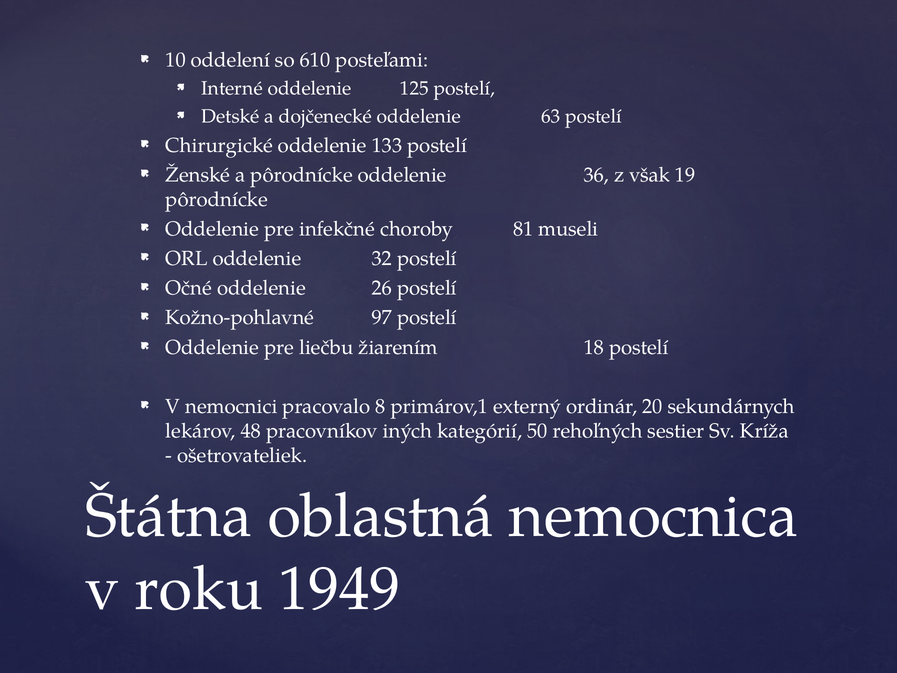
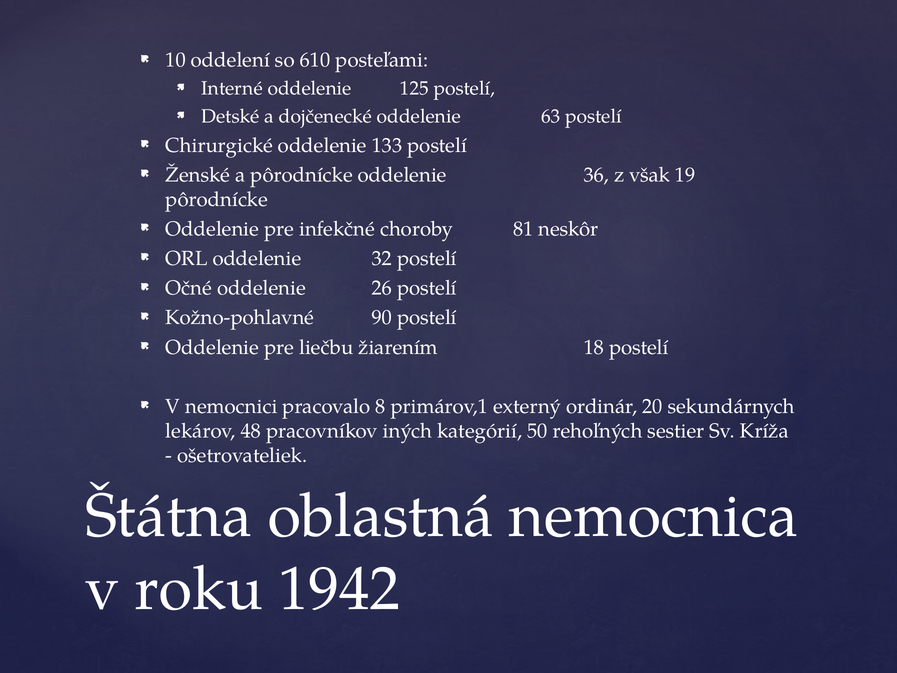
museli: museli -> neskôr (568, 229)
97: 97 -> 90 (382, 318)
1949: 1949 -> 1942 (339, 590)
